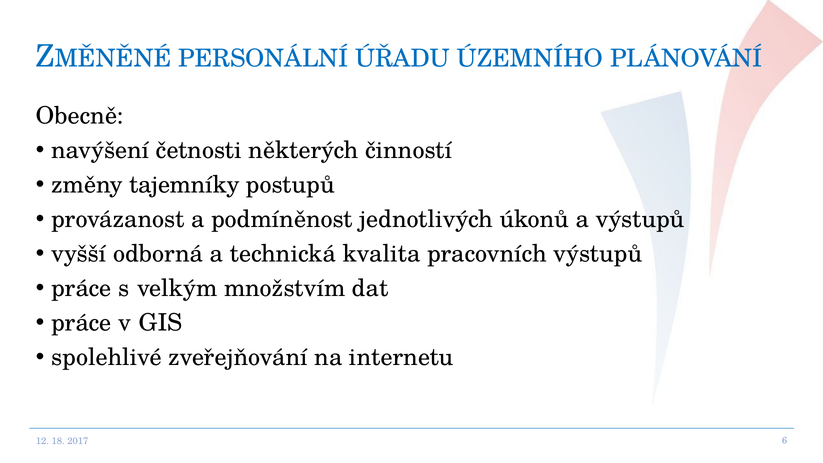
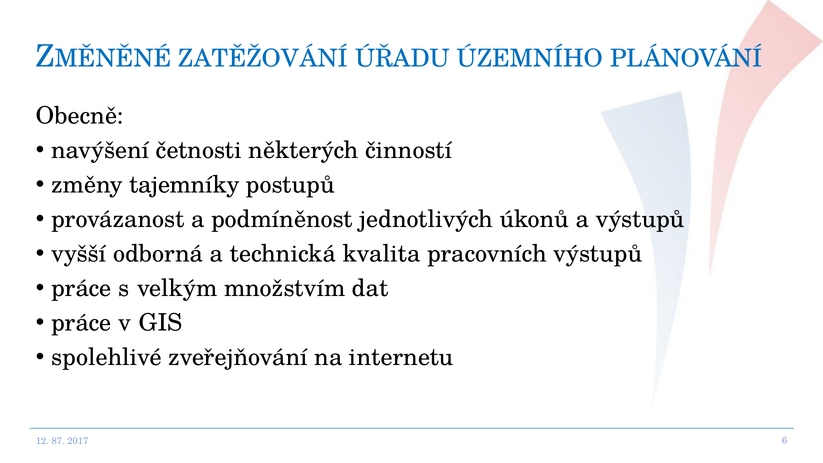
PERSONÁLNÍ: PERSONÁLNÍ -> ZATĚŽOVÁNÍ (263, 58)
18: 18 -> 87 (58, 441)
